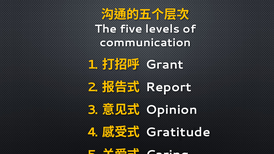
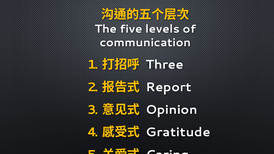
Grant: Grant -> Three (165, 65)
